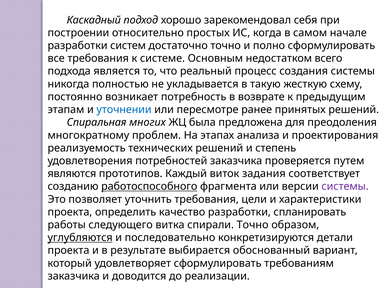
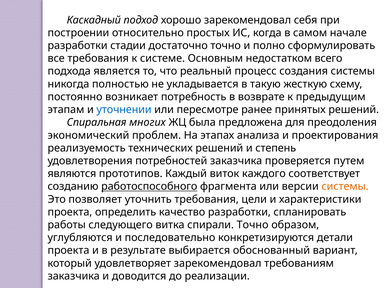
систем: систем -> стадии (128, 46)
многократному: многократному -> экономический (88, 135)
задания: задания -> каждого (264, 174)
системы colour: purple -> orange (345, 186)
углубляются underline: present -> none (80, 238)
удовлетворяет сформулировать: сформулировать -> зарекомендовал (218, 263)
